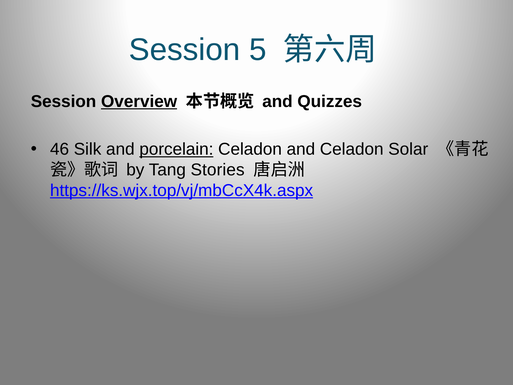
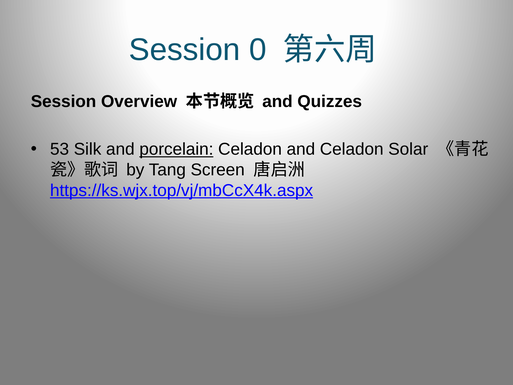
5: 5 -> 0 (258, 50)
Overview underline: present -> none (139, 101)
46: 46 -> 53 (60, 149)
Stories: Stories -> Screen (218, 170)
